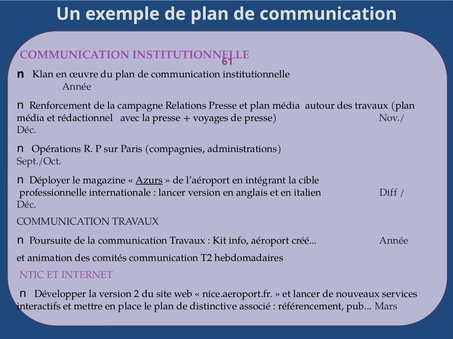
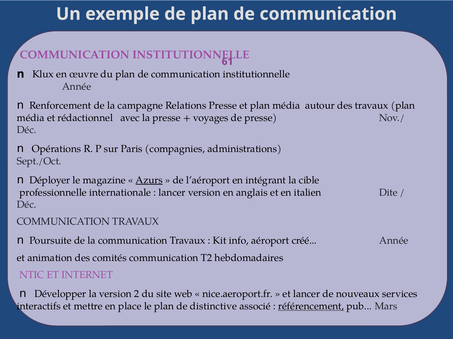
Klan: Klan -> Klux (43, 74)
Diff: Diff -> Dite (388, 193)
référencement underline: none -> present (311, 307)
